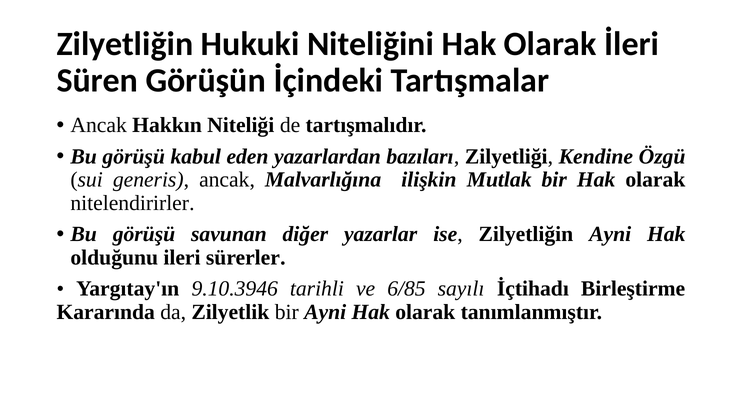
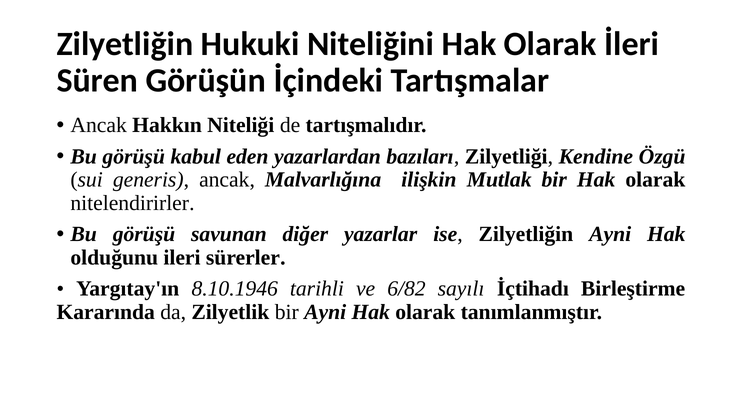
9.10.3946: 9.10.3946 -> 8.10.1946 (235, 289)
6/85: 6/85 -> 6/82 (406, 289)
